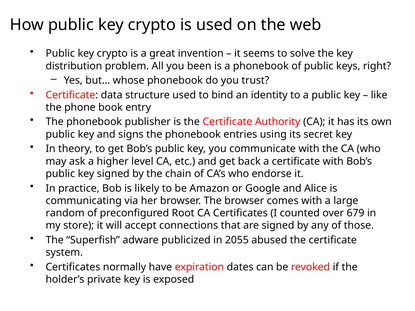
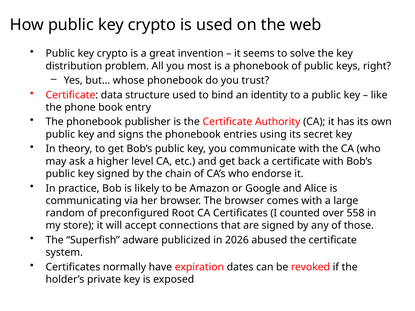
been: been -> most (199, 66)
679: 679 -> 558 (356, 213)
2055: 2055 -> 2026 (237, 240)
